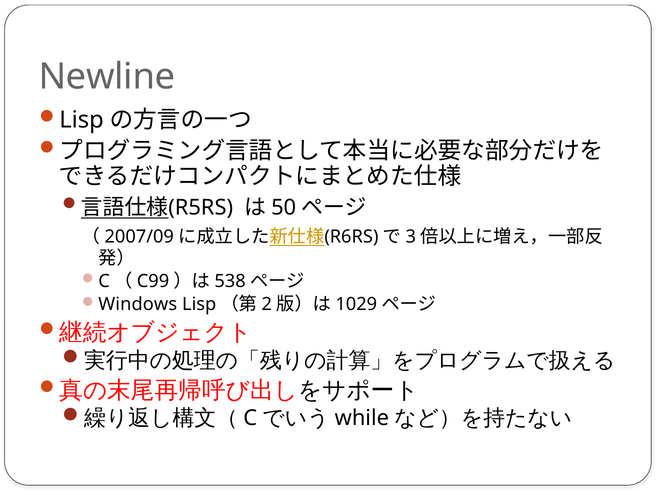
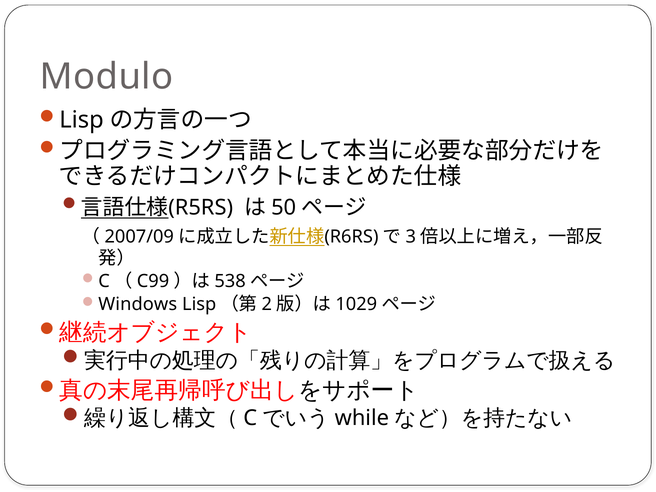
Newline: Newline -> Modulo (107, 77)
